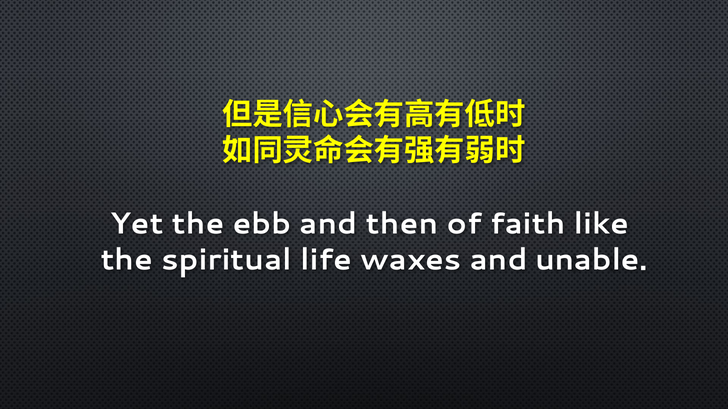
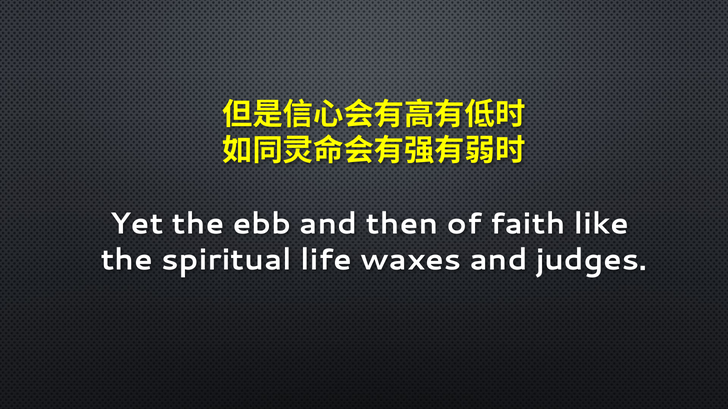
unable: unable -> judges (591, 260)
